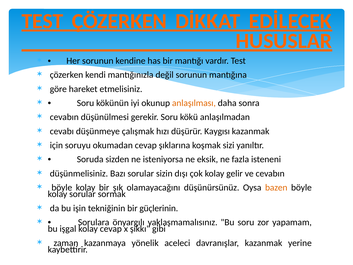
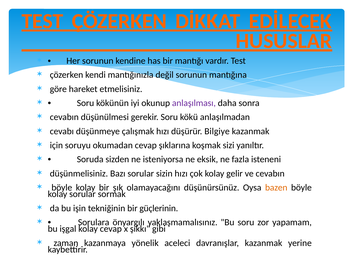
anlaşılması colour: orange -> purple (194, 103)
Kaygısı: Kaygısı -> Bilgiye (217, 131)
sizin dışı: dışı -> hızı (181, 173)
